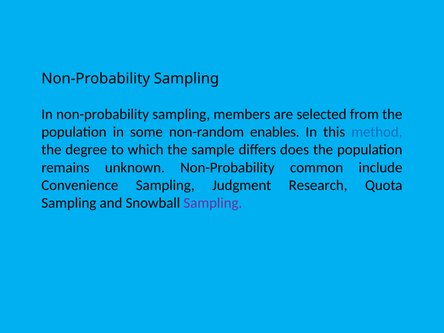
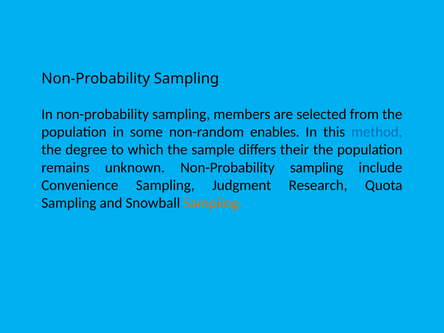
does: does -> their (295, 150)
unknown Non-Probability common: common -> sampling (317, 167)
Sampling colour: purple -> orange (213, 203)
